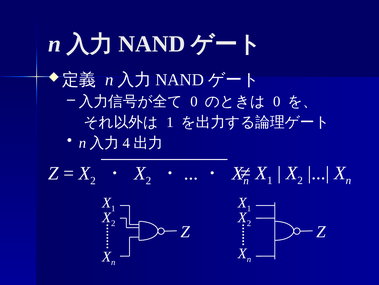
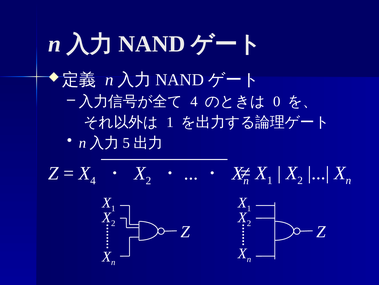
0: 0 -> 4 (194, 101)
4: 4 -> 5 (126, 143)
2: 2 -> 4 (93, 180)
